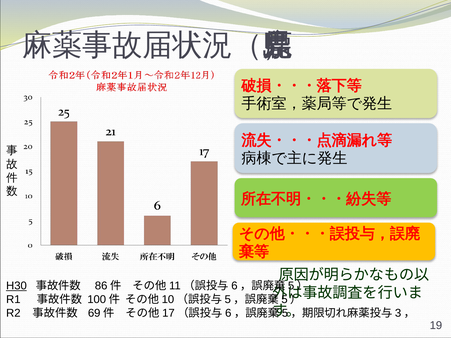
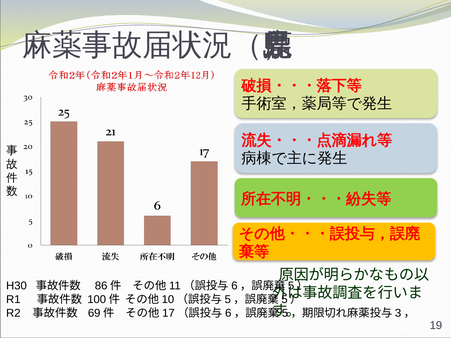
H30 underline: present -> none (16, 286)
